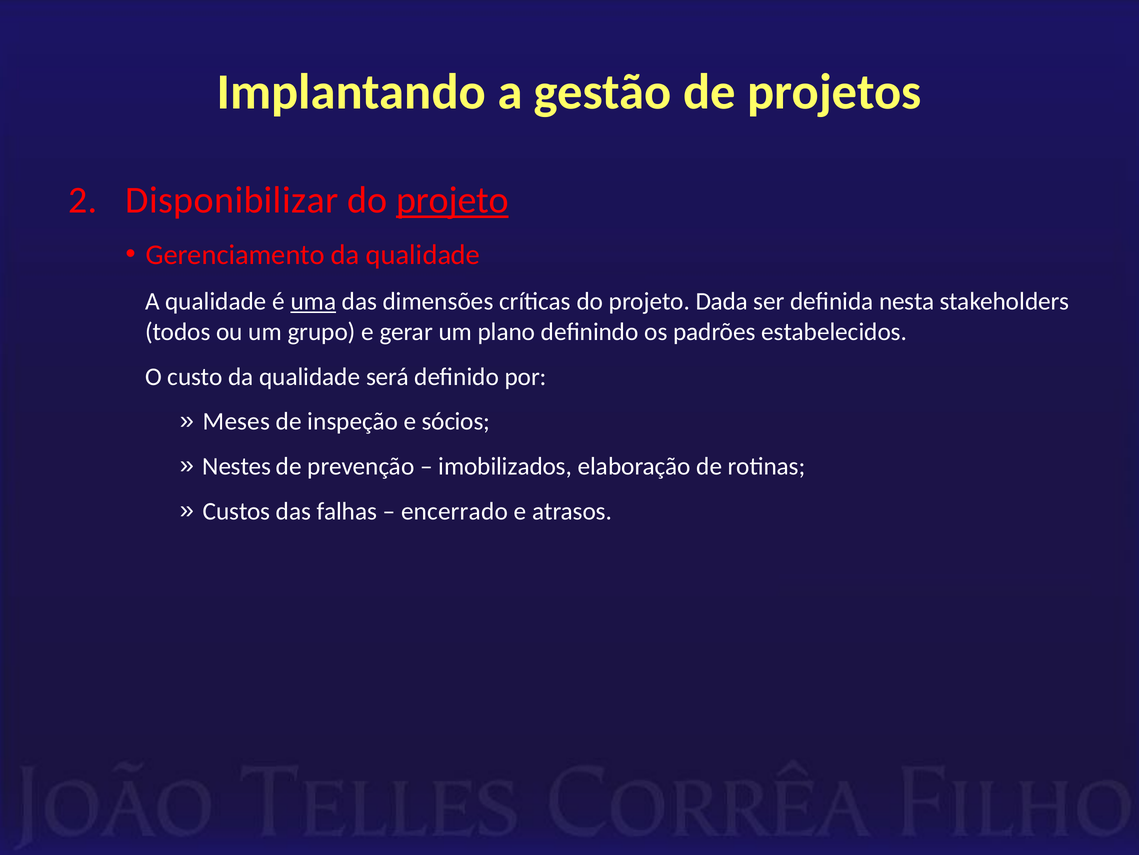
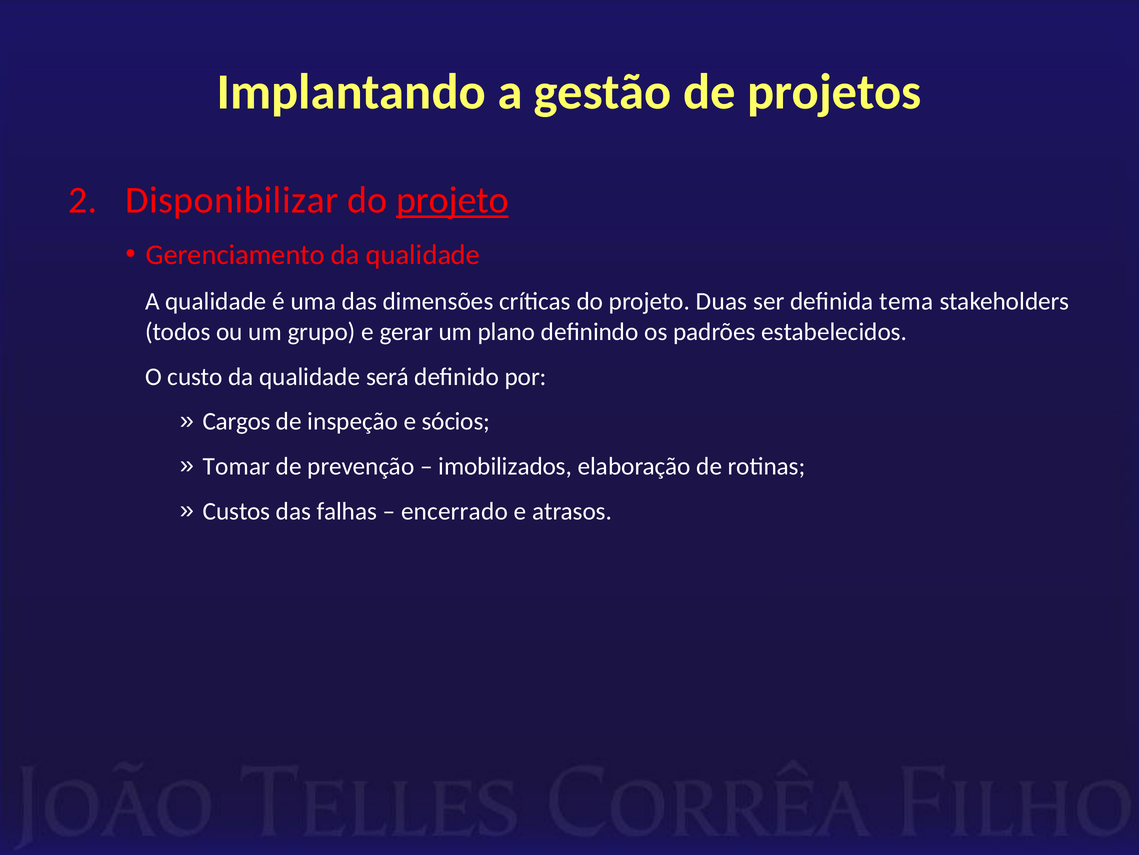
uma underline: present -> none (313, 301)
Dada: Dada -> Duas (722, 301)
nesta: nesta -> tema (906, 301)
Meses: Meses -> Cargos (237, 421)
Nestes: Nestes -> Tomar (236, 466)
